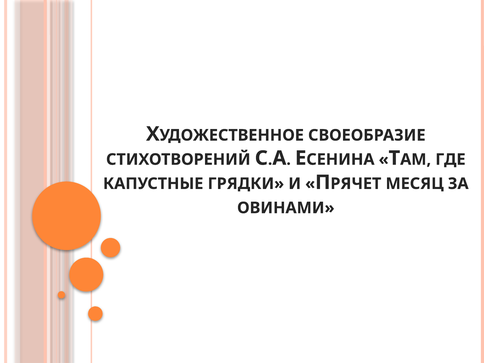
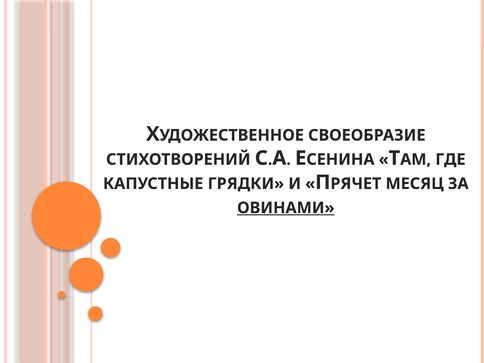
ОВИНАМИ underline: none -> present (286, 208)
